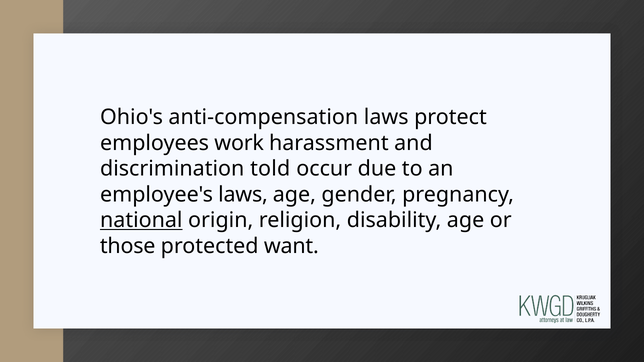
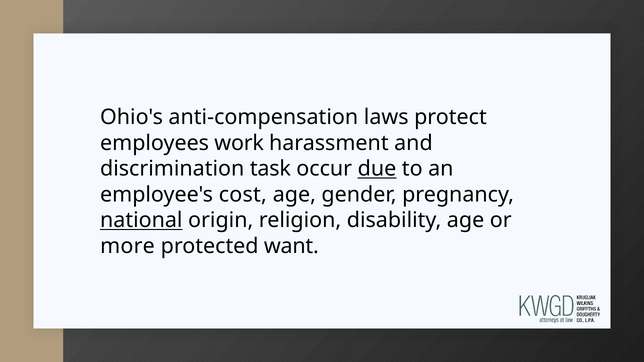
told: told -> task (270, 169)
due underline: none -> present (377, 169)
employee's laws: laws -> cost (243, 195)
those: those -> more (127, 246)
